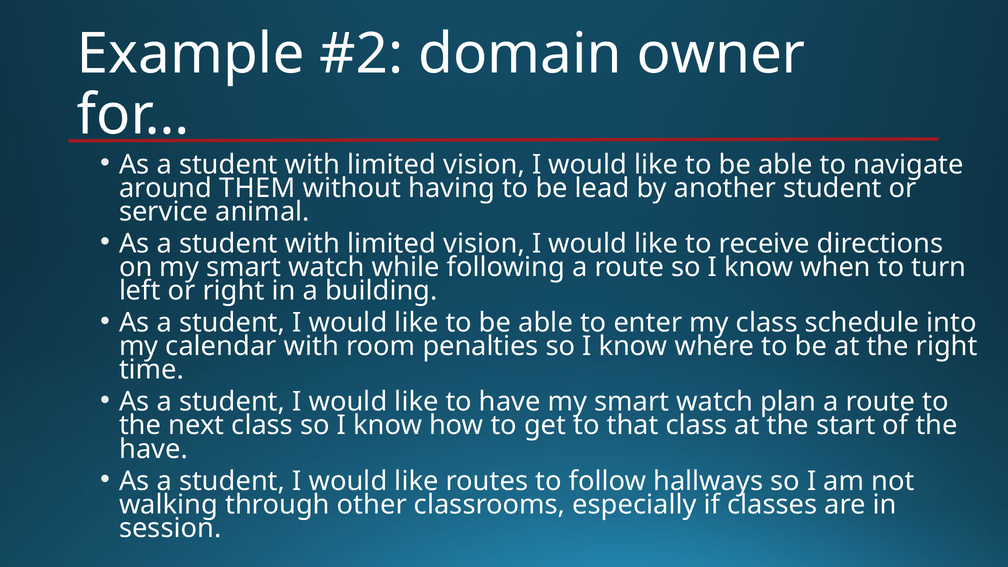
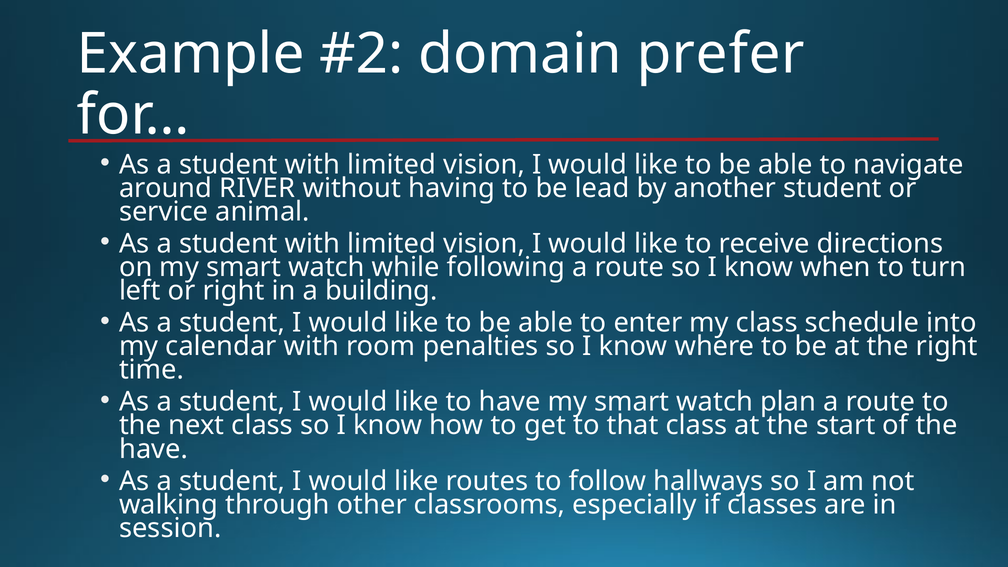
owner: owner -> prefer (721, 54)
THEM: THEM -> RIVER (257, 188)
